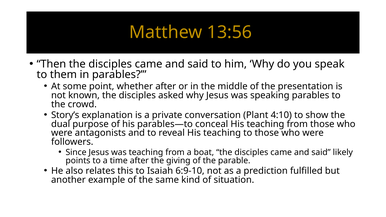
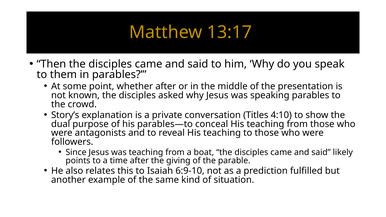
13:56: 13:56 -> 13:17 (230, 32)
Plant: Plant -> Titles (256, 115)
